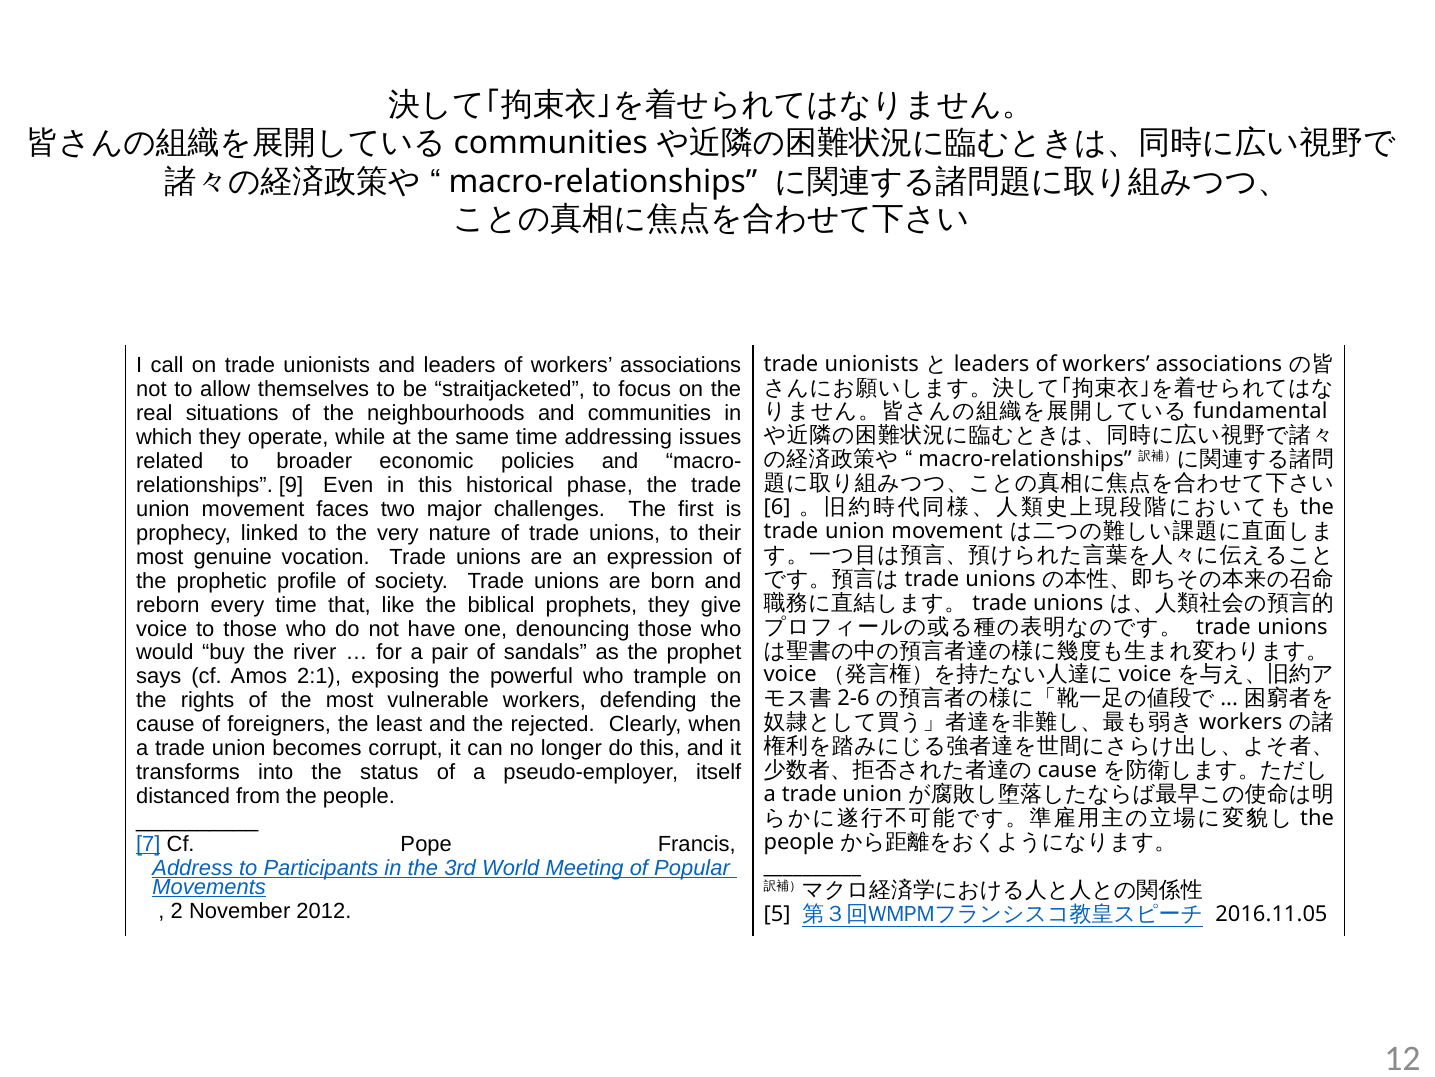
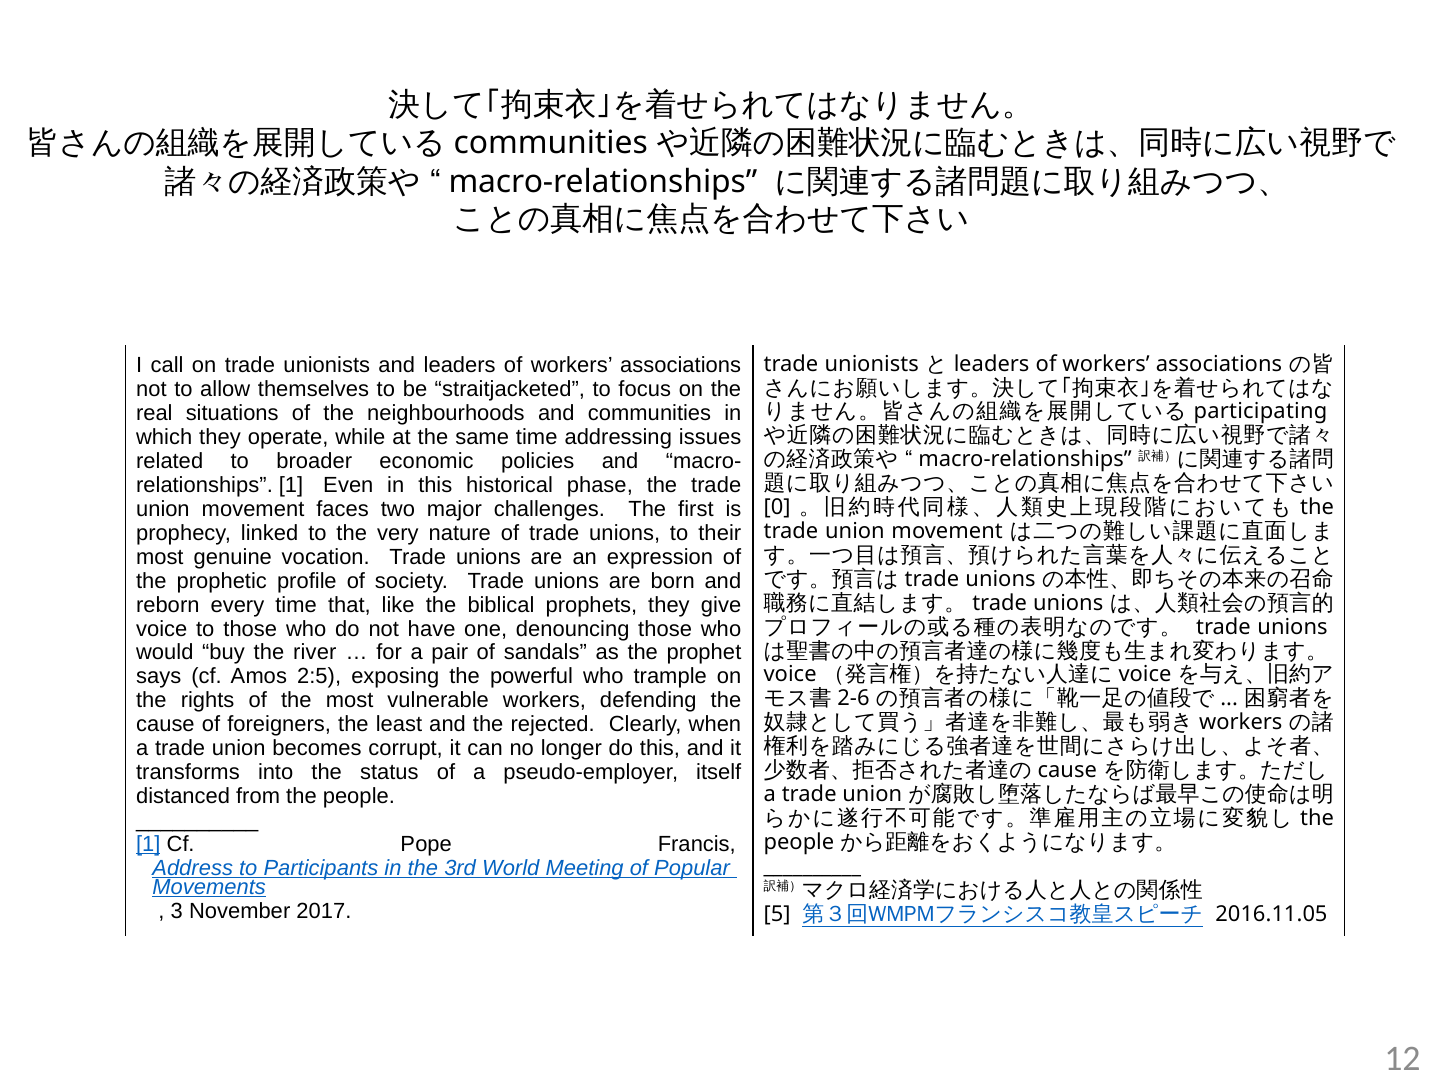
fundamental: fundamental -> participating (1260, 411)
9: 9 -> 1 (291, 485)
6: 6 -> 0 (777, 507)
2:1: 2:1 -> 2:5 (319, 676)
7: 7 -> 1 (148, 843)
2: 2 -> 3 (177, 911)
2012: 2012 -> 2017 (324, 911)
